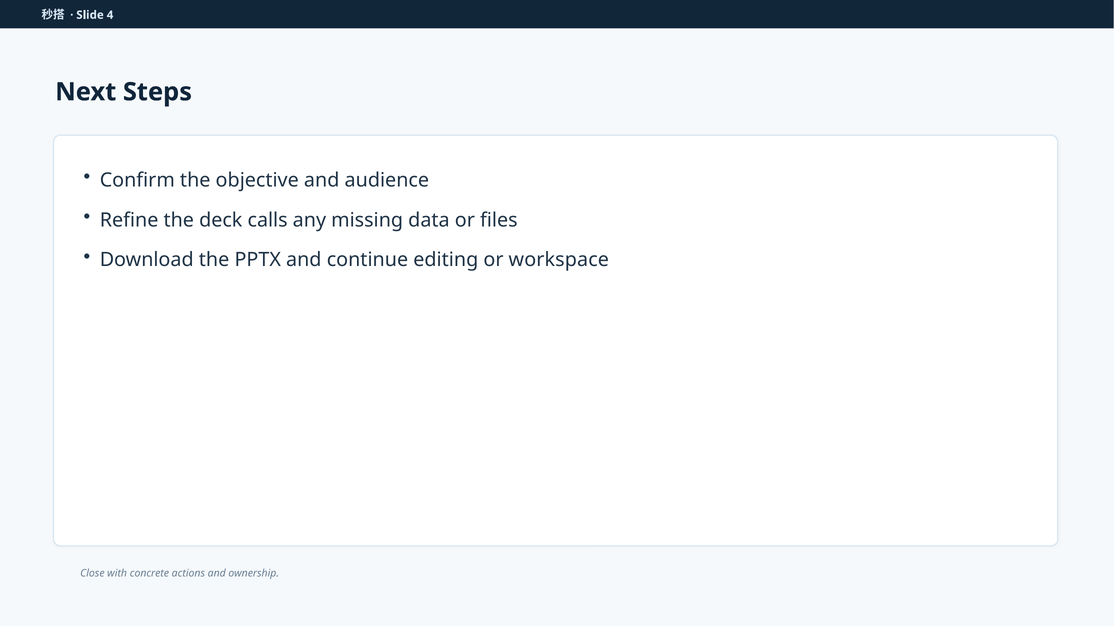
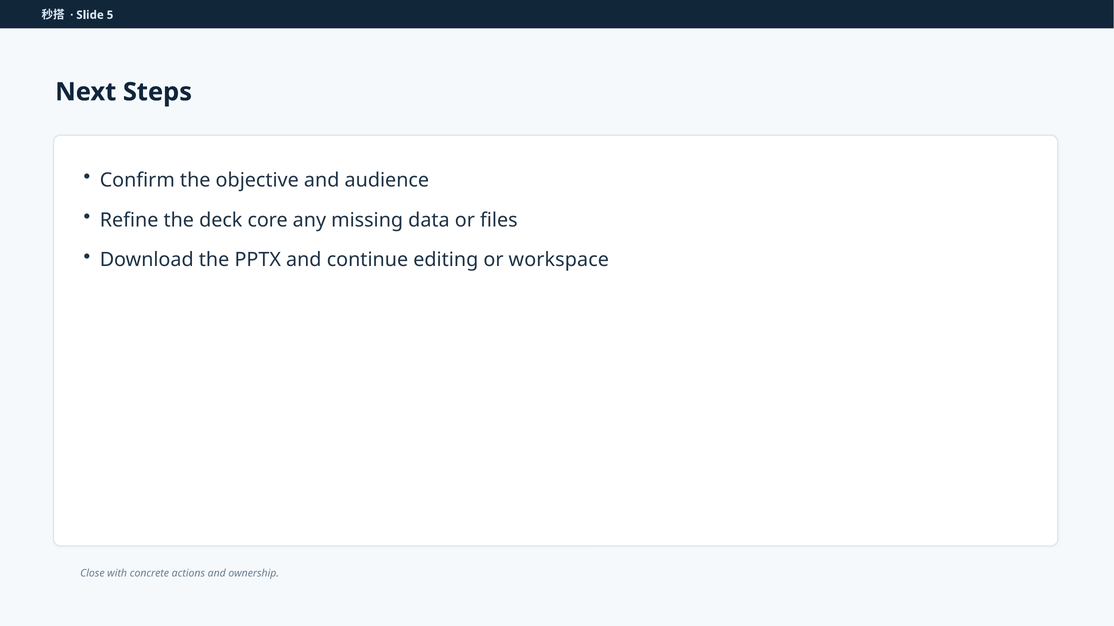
4: 4 -> 5 (110, 15)
calls: calls -> core (268, 220)
